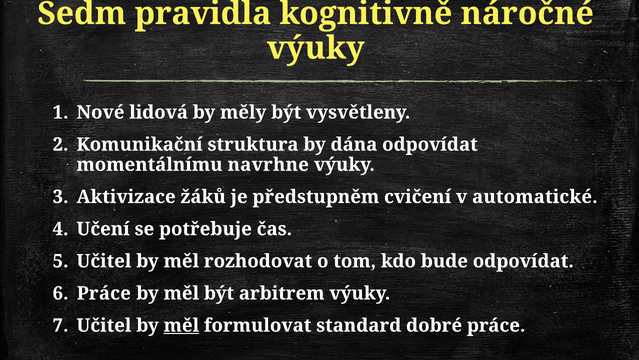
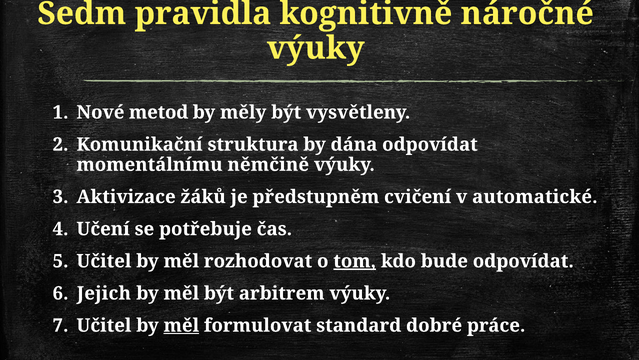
lidová: lidová -> metod (159, 112)
navrhne: navrhne -> němčině (268, 164)
tom underline: none -> present (355, 261)
Práce: Práce -> Jejich (104, 293)
